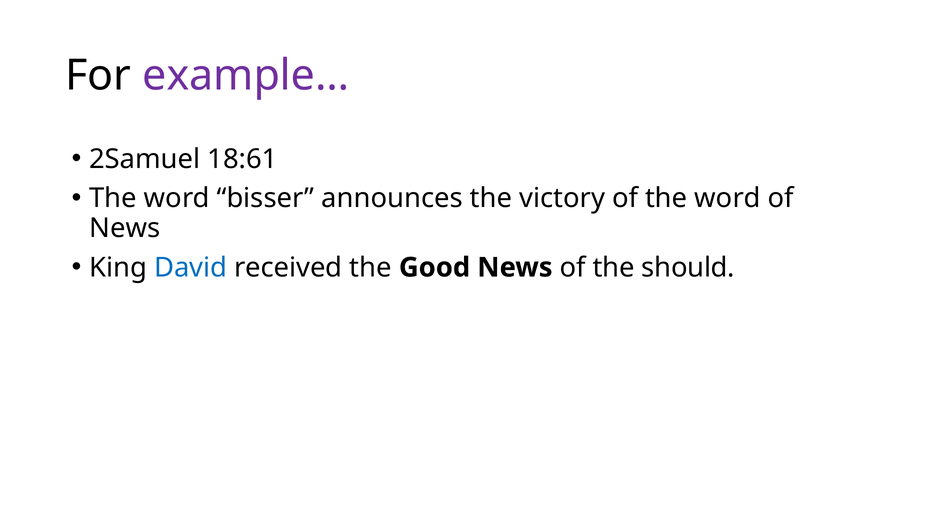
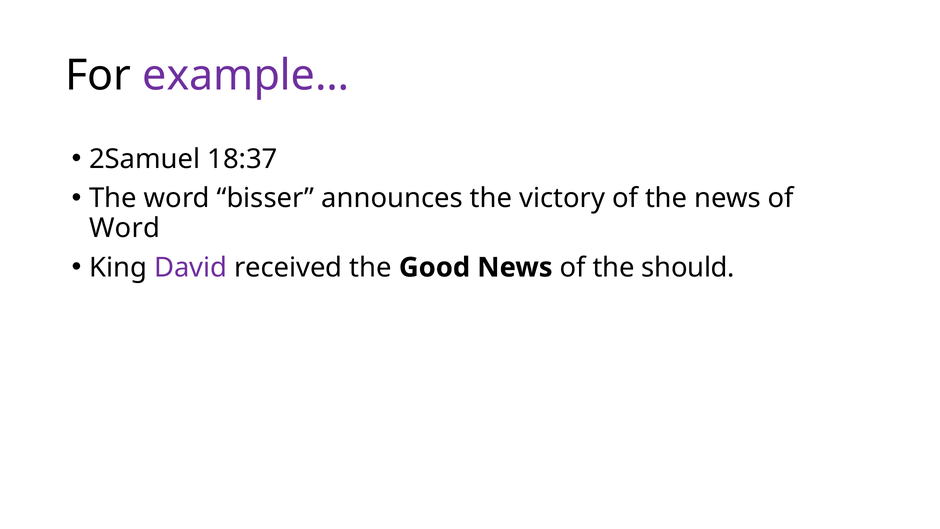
18:61: 18:61 -> 18:37 (242, 159)
of the word: word -> news (728, 198)
News: News -> Word (125, 228)
David colour: blue -> purple (191, 267)
